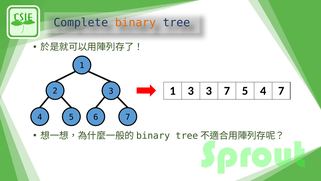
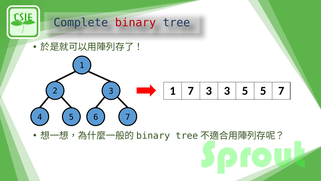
binary colour: orange -> red (135, 23)
1 3: 3 -> 7 (191, 91)
3 7: 7 -> 3 (227, 91)
5 4: 4 -> 5 (263, 91)
